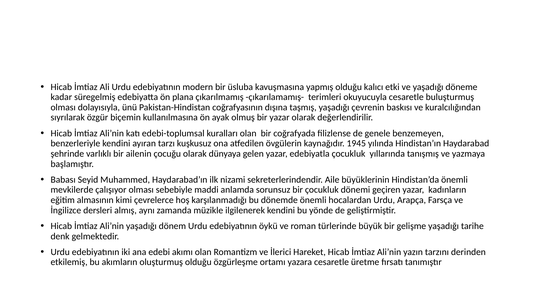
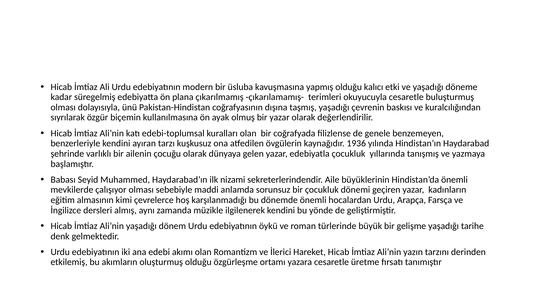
1945: 1945 -> 1936 (356, 143)
